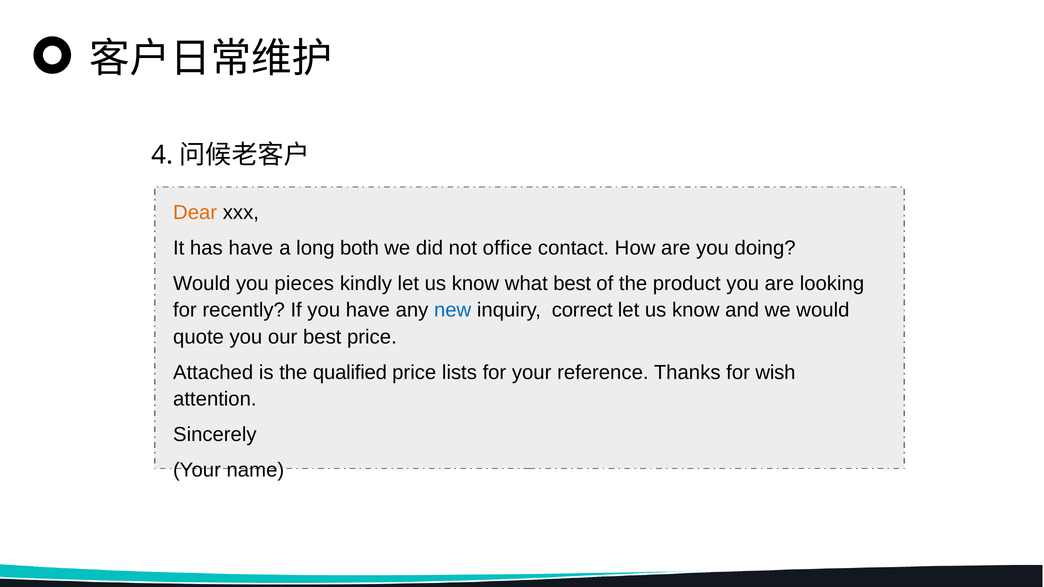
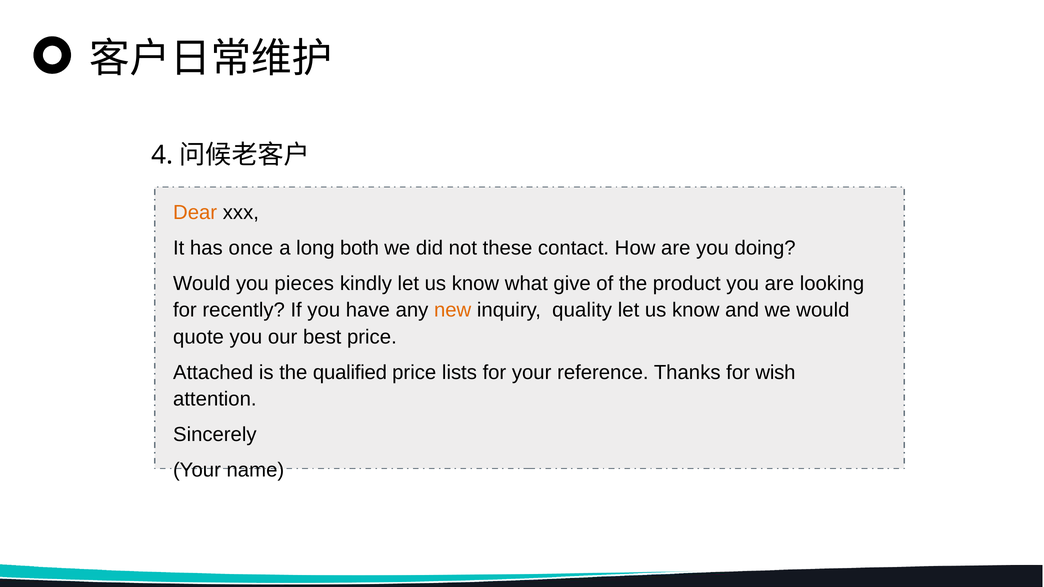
has have: have -> once (251, 248)
office: office -> these (508, 248)
what best: best -> give (572, 284)
new colour: blue -> orange (453, 310)
correct: correct -> quality (582, 310)
